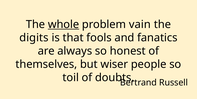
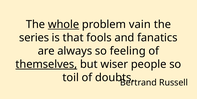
digits: digits -> series (34, 37)
honest: honest -> feeling (128, 51)
themselves underline: none -> present (46, 64)
